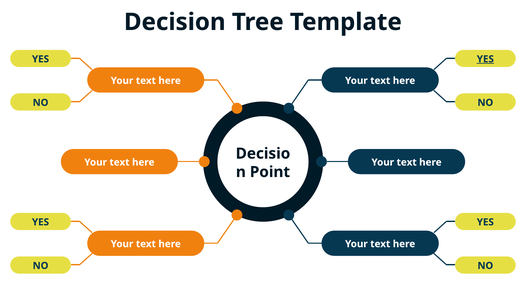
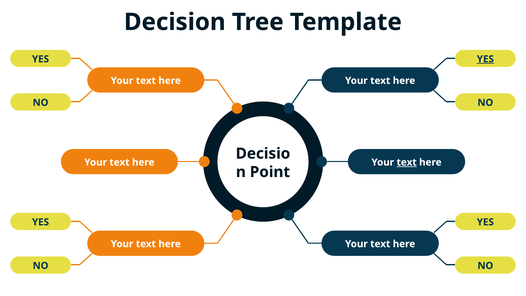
text underline: none -> present (407, 162)
